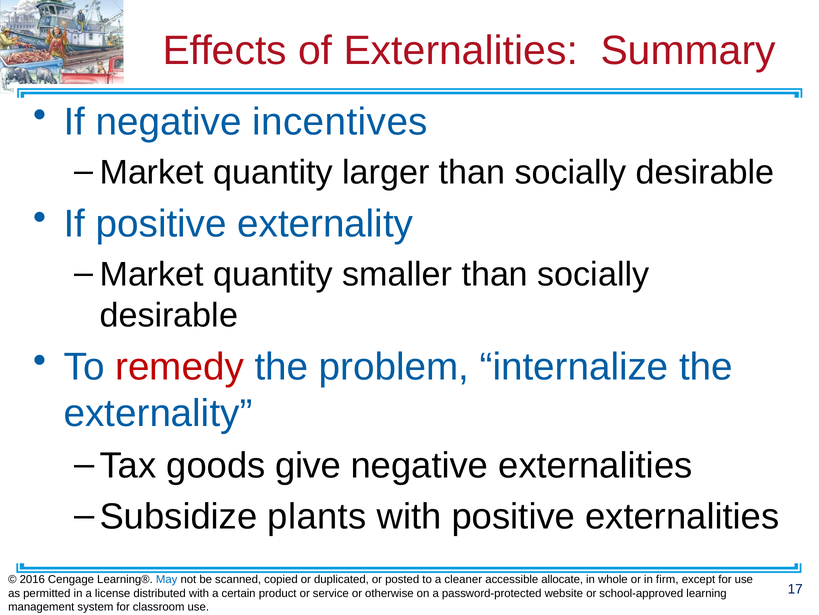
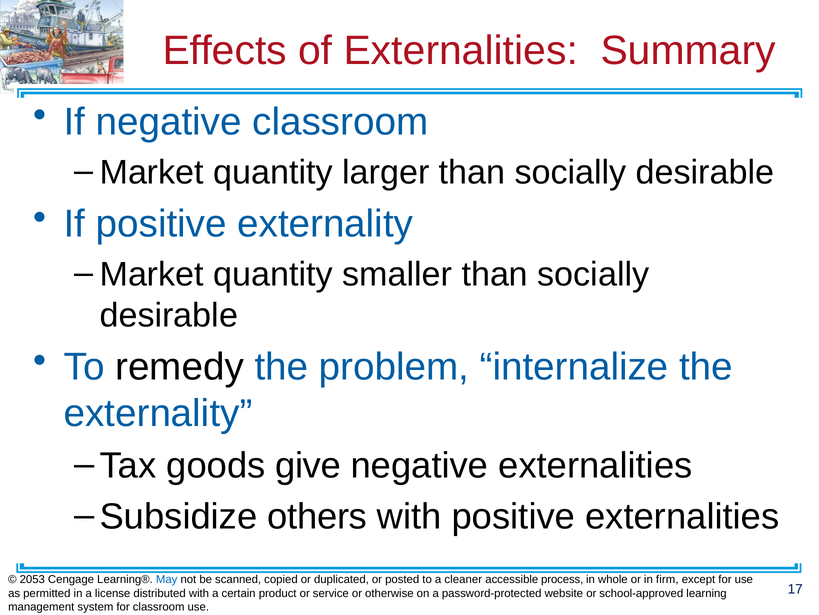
negative incentives: incentives -> classroom (340, 122)
remedy colour: red -> black (180, 367)
plants: plants -> others (317, 516)
2016: 2016 -> 2053 (32, 579)
allocate: allocate -> process (562, 579)
